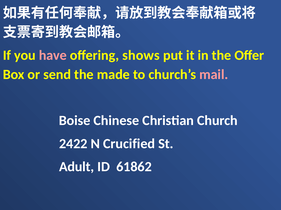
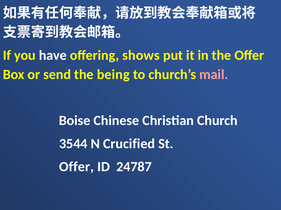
have colour: pink -> white (53, 56)
made: made -> being (113, 75)
2422: 2422 -> 3544 (73, 144)
Adult: Adult -> Offer (76, 167)
61862: 61862 -> 24787 (134, 167)
